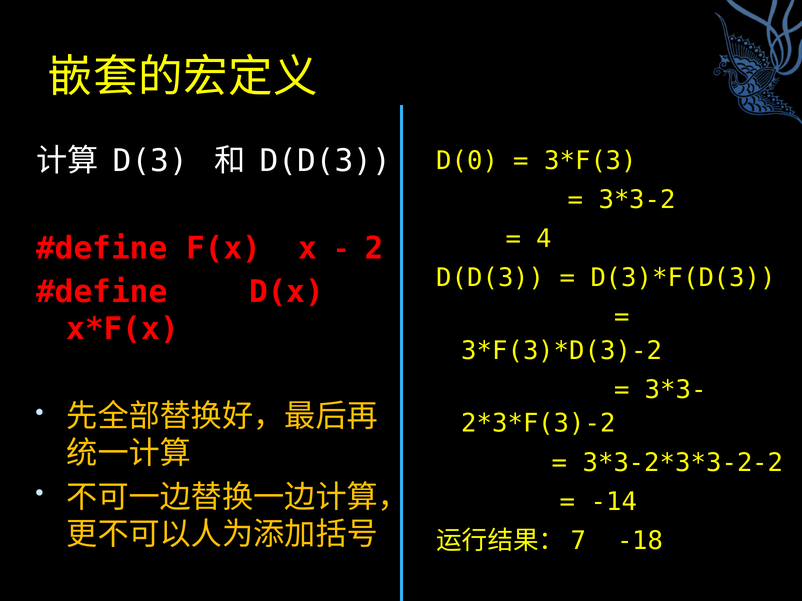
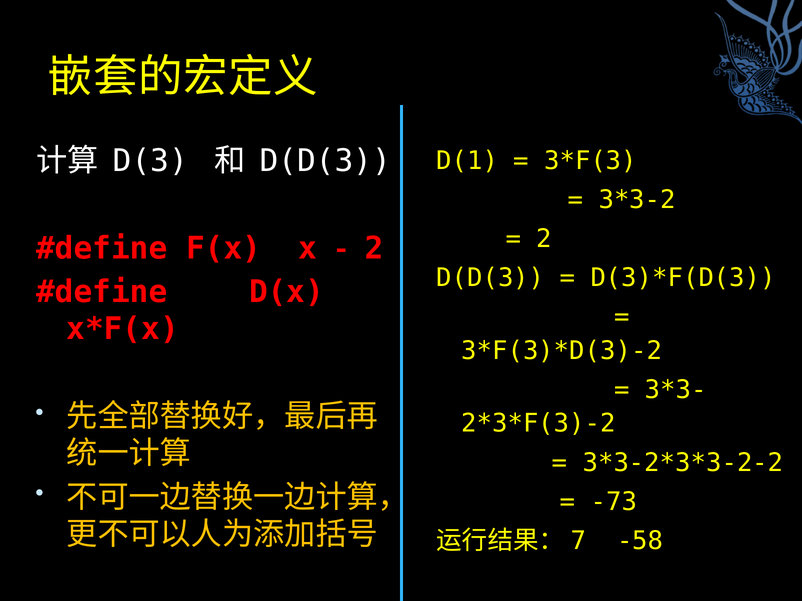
D(0: D(0 -> D(1 (467, 161)
4: 4 -> 2 (544, 239)
-14: -14 -> -73 (614, 502)
-18: -18 -> -58 (640, 541)
